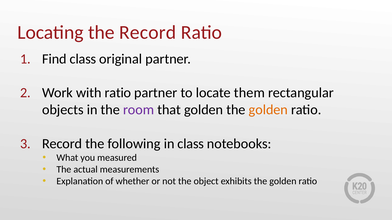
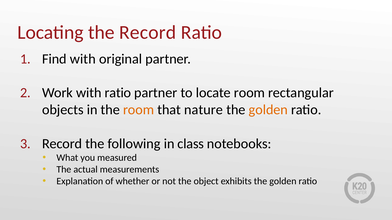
Find class: class -> with (83, 59)
locate them: them -> room (249, 93)
room colour: purple -> orange (139, 110)
that golden: golden -> nature (204, 110)
